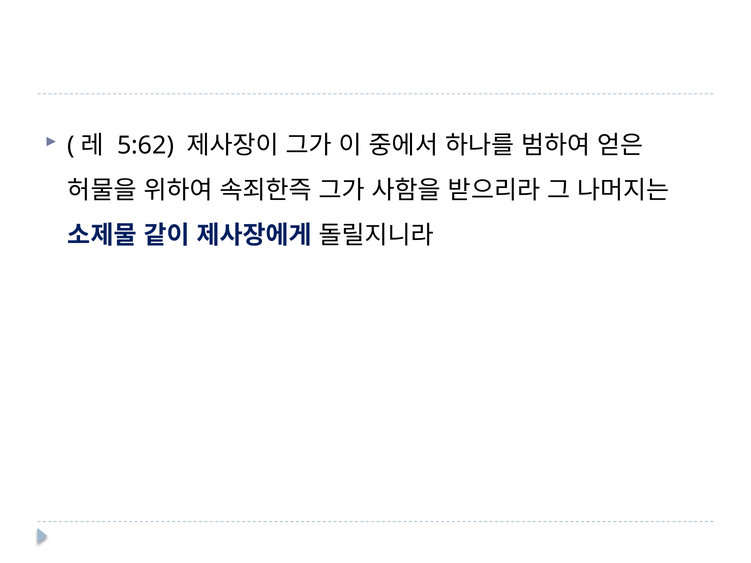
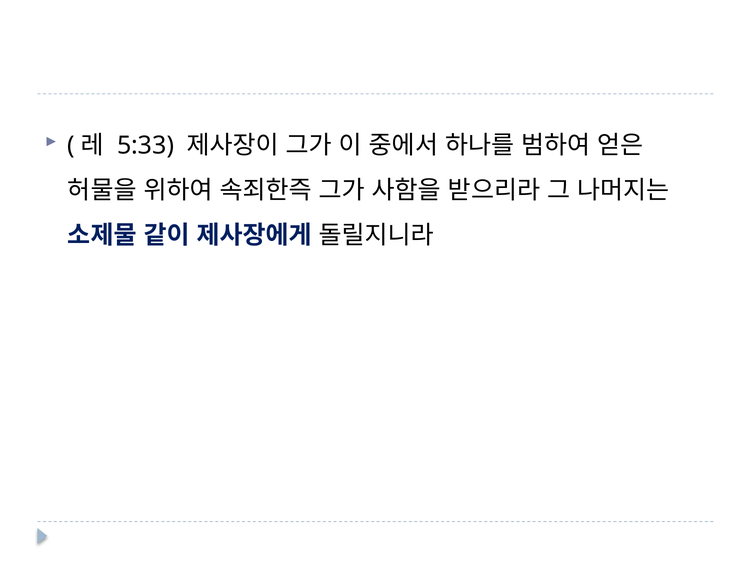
5:62: 5:62 -> 5:33 (146, 146)
